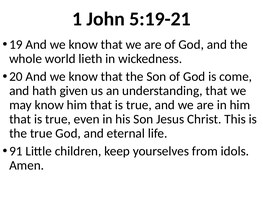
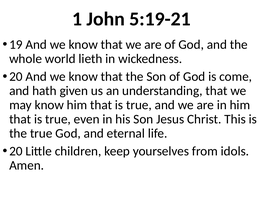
91: 91 -> 20 (16, 151)
